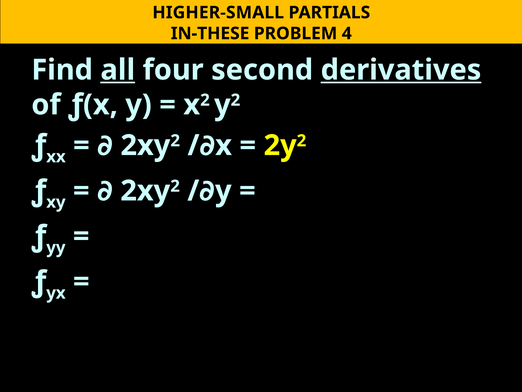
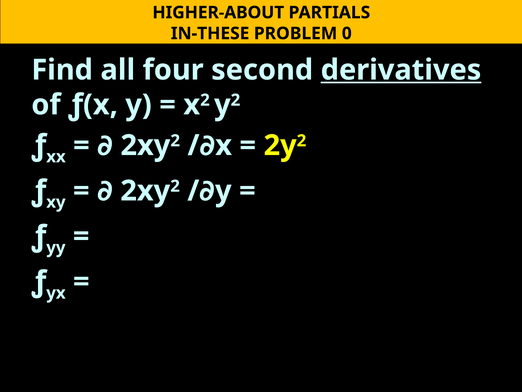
HIGHER-SMALL: HIGHER-SMALL -> HIGHER-ABOUT (218, 13)
4: 4 -> 0 (347, 33)
all underline: present -> none (118, 70)
